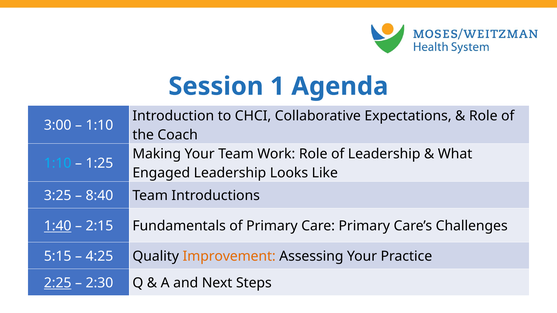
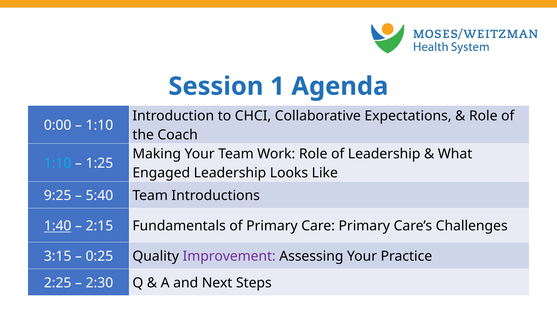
3:00: 3:00 -> 0:00 (58, 125)
3:25: 3:25 -> 9:25 (58, 196)
8:40: 8:40 -> 5:40 (99, 196)
5:15: 5:15 -> 3:15 (58, 257)
4:25: 4:25 -> 0:25 (99, 257)
Improvement colour: orange -> purple (229, 257)
2:25 underline: present -> none (58, 283)
